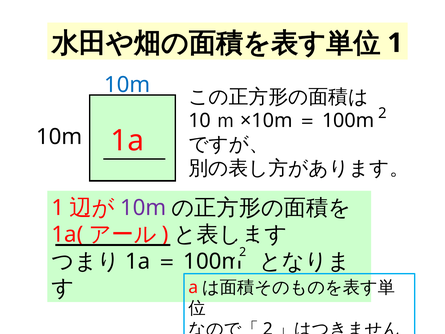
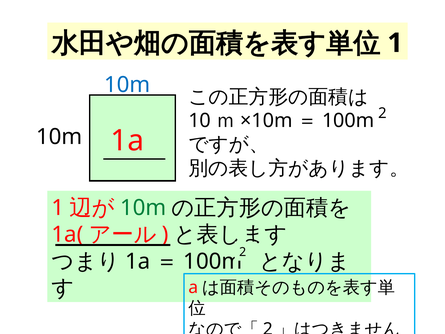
10m colour: purple -> green (143, 208)
